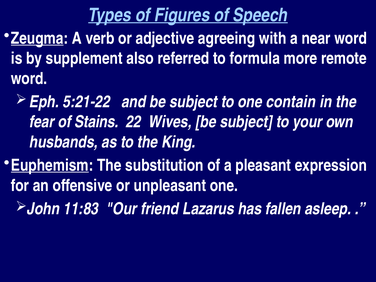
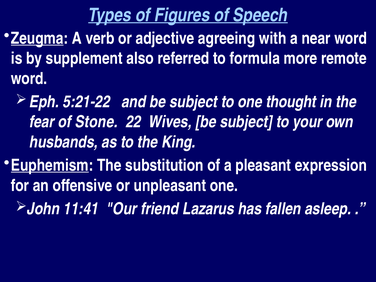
contain: contain -> thought (291, 102)
Stains: Stains -> Stone (97, 122)
11:83: 11:83 -> 11:41 (81, 209)
